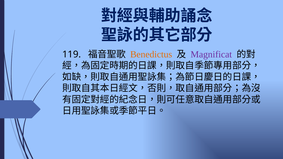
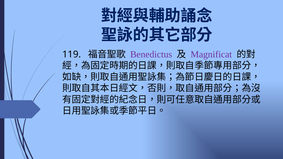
Benedictus colour: orange -> purple (151, 54)
